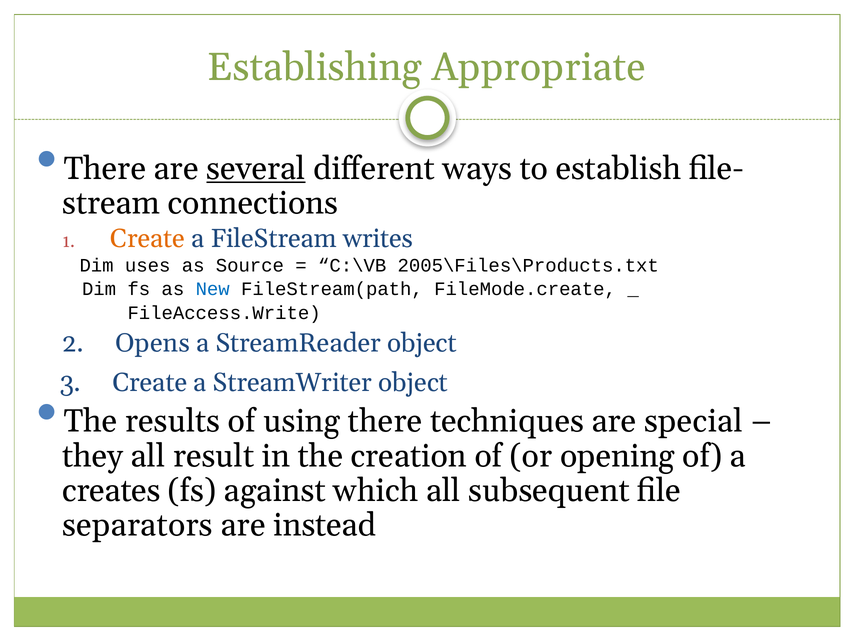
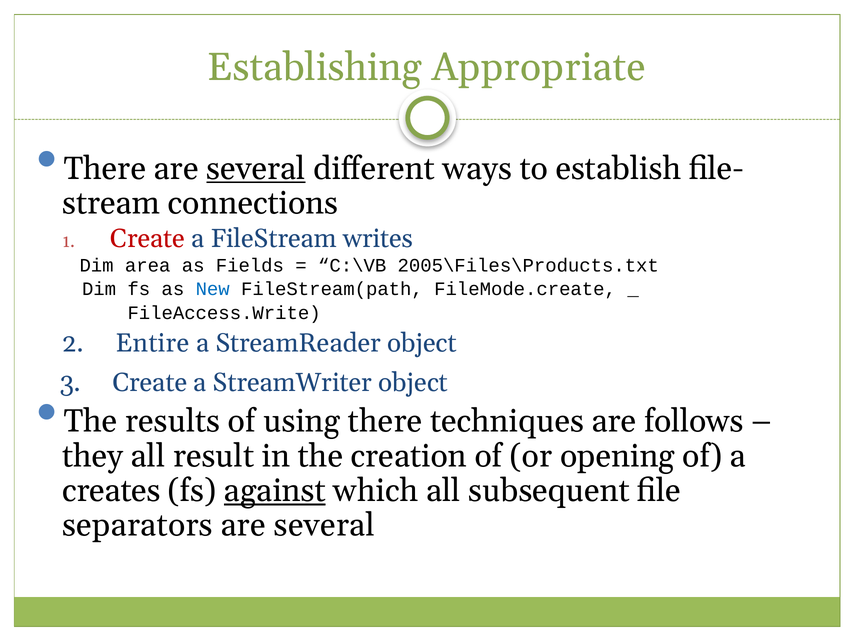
Create colour: orange -> red (148, 239)
uses: uses -> area (148, 265)
Source: Source -> Fields (250, 265)
Opens: Opens -> Entire (153, 343)
special: special -> follows (694, 421)
against underline: none -> present (275, 491)
instead: instead -> several (325, 526)
